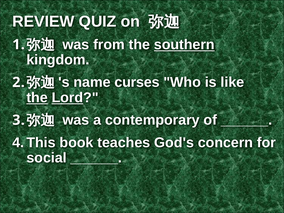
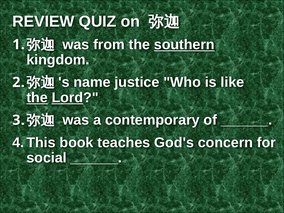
curses: curses -> justice (137, 82)
